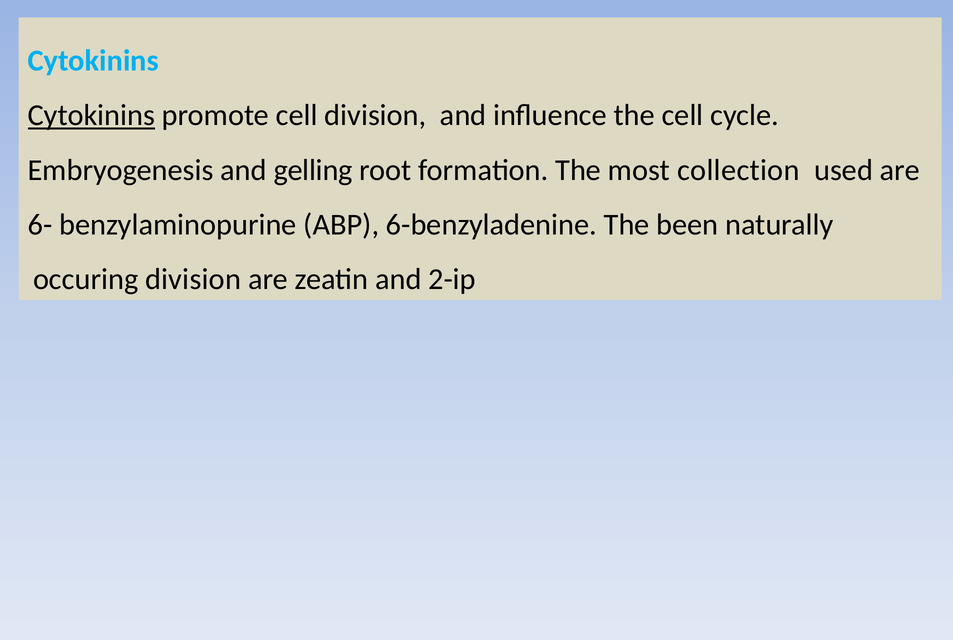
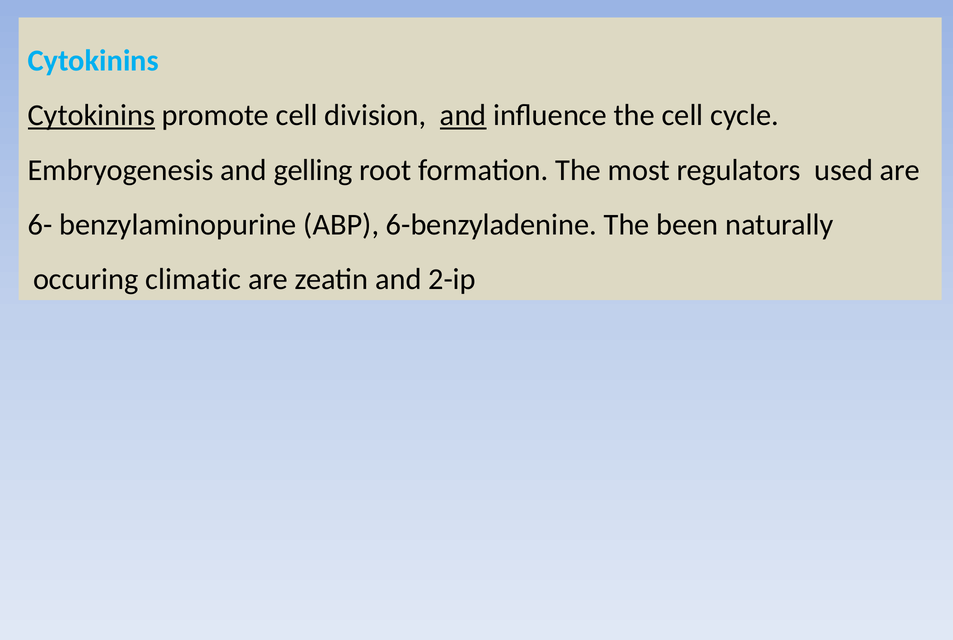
and underline: none -> present (463, 115)
collection: collection -> regulators (739, 170)
occuring division: division -> climatic (193, 280)
